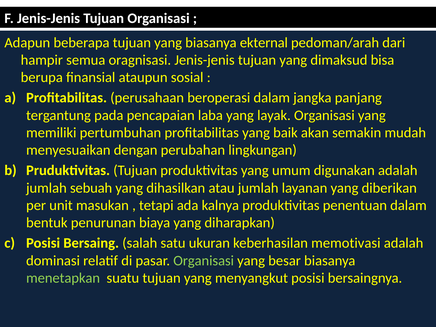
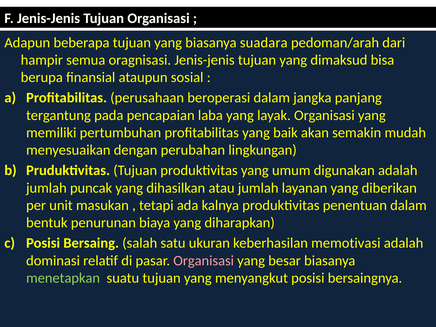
ekternal: ekternal -> suadara (264, 43)
sebuah: sebuah -> puncak (91, 188)
Organisasi colour: light green -> pink (204, 261)
